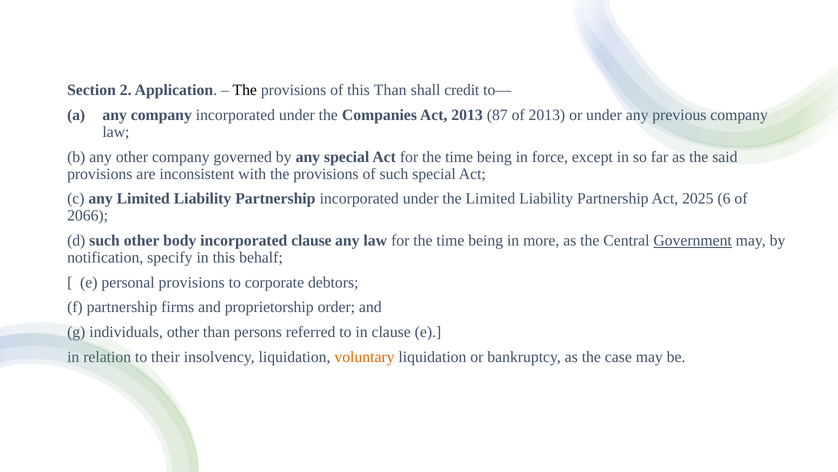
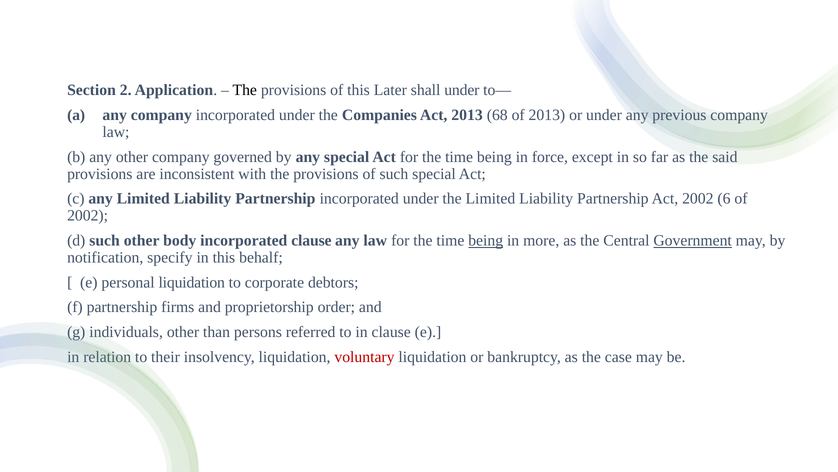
this Than: Than -> Later (390, 90)
shall credit: credit -> under (462, 90)
87: 87 -> 68 (497, 115)
Act 2025: 2025 -> 2002 (698, 198)
2066: 2066 -> 2002 (88, 215)
being underline: none -> present (486, 240)
personal provisions: provisions -> liquidation (192, 282)
voluntary colour: orange -> red (364, 356)
